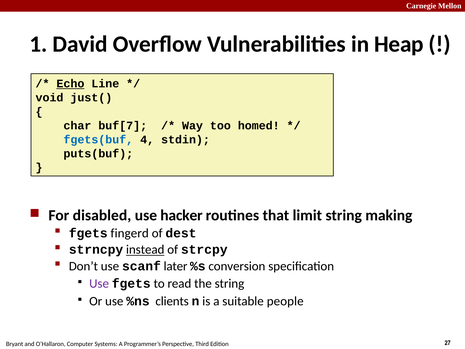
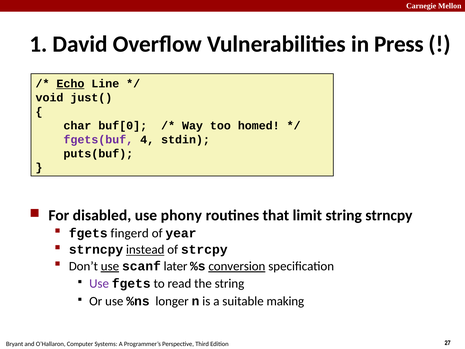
Heap: Heap -> Press (399, 44)
buf[7: buf[7 -> buf[0 (123, 126)
fgets(buf colour: blue -> purple (98, 139)
hacker: hacker -> phony (181, 215)
string making: making -> strncpy (389, 215)
dest: dest -> year (181, 233)
use underline: none -> present (110, 266)
conversion underline: none -> present (237, 266)
clients: clients -> longer (172, 301)
people: people -> making (285, 301)
